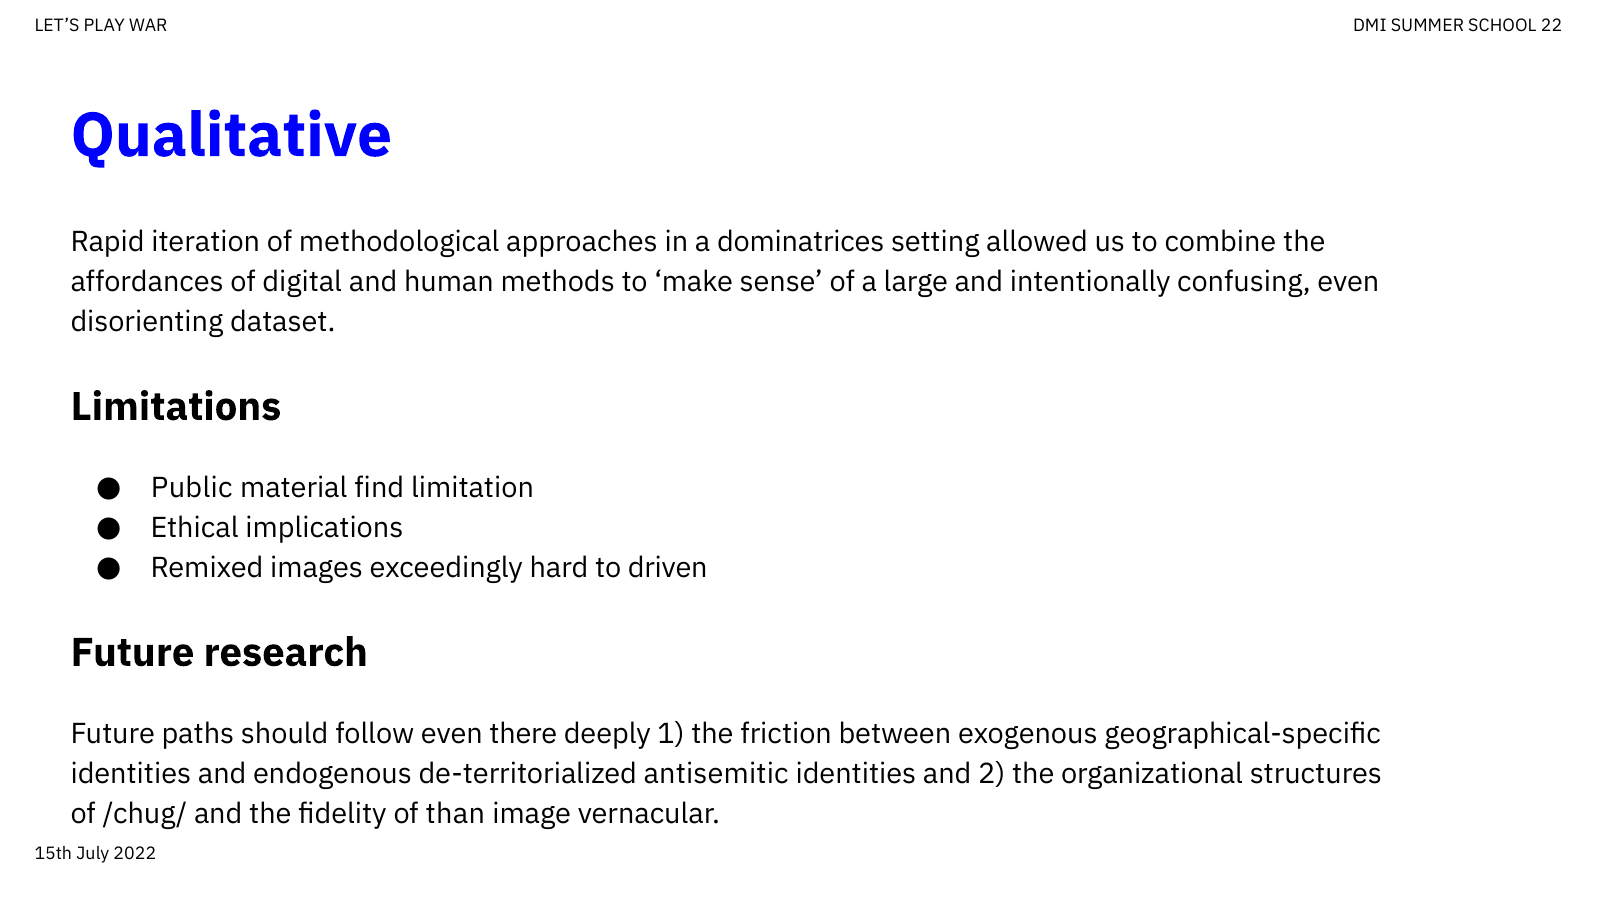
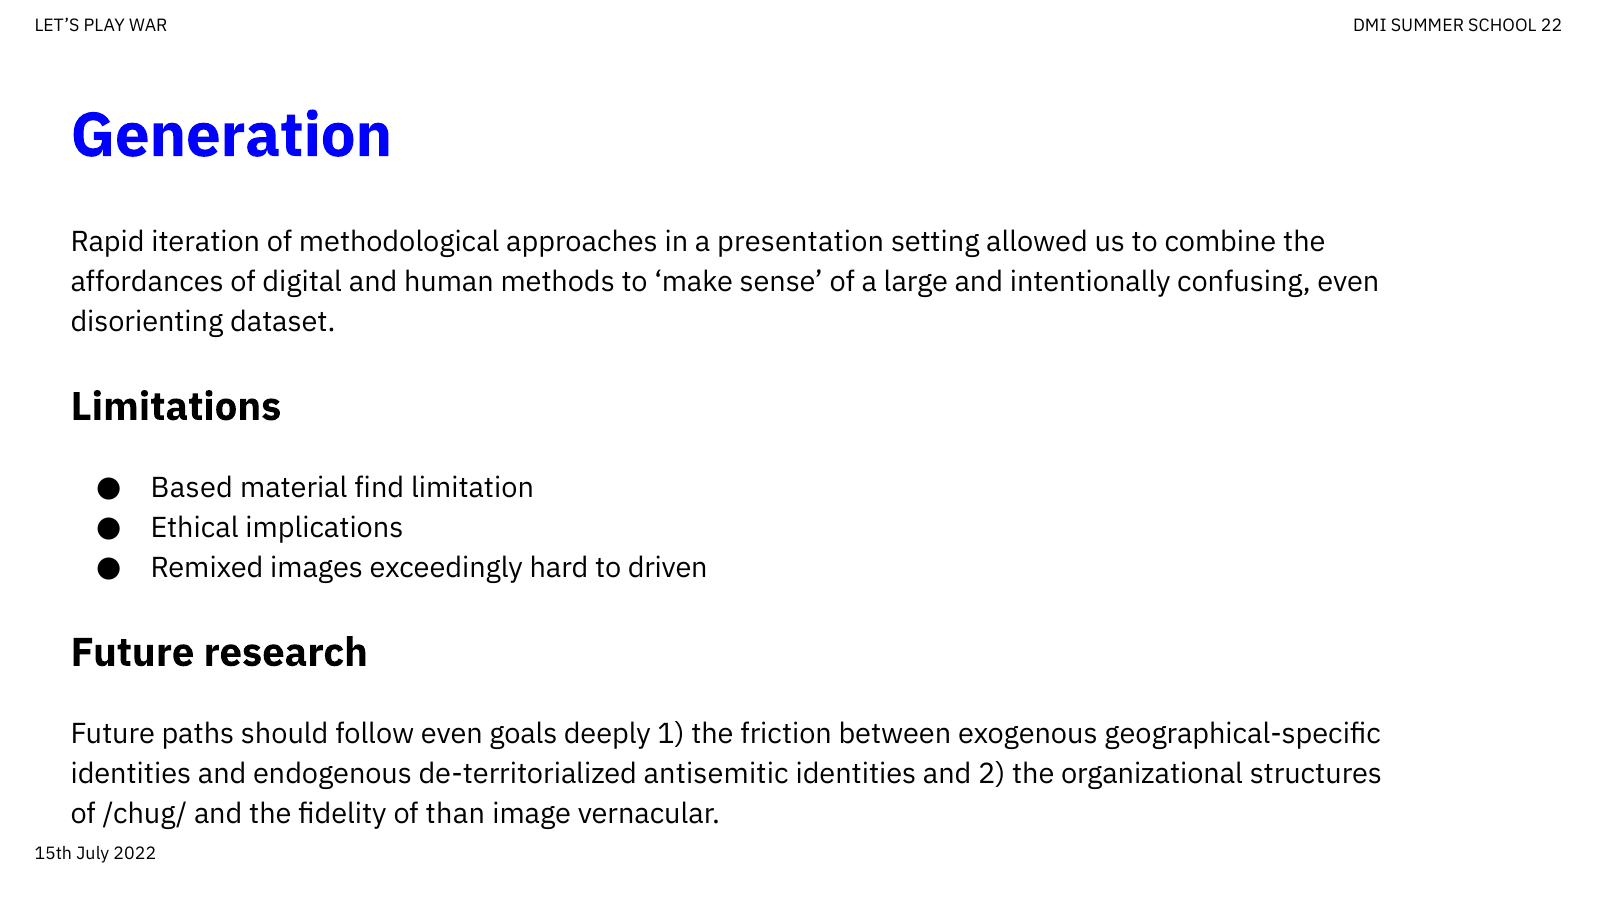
Qualitative: Qualitative -> Generation (231, 136)
dominatrices: dominatrices -> presentation (801, 242)
Public: Public -> Based (192, 488)
there: there -> goals (523, 734)
